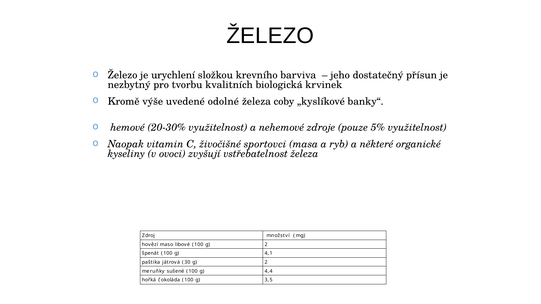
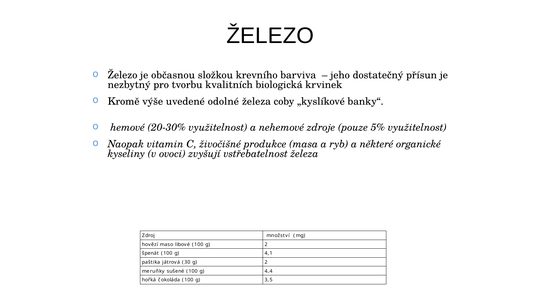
urychlení: urychlení -> občasnou (173, 75)
sportovci: sportovci -> produkce (265, 144)
